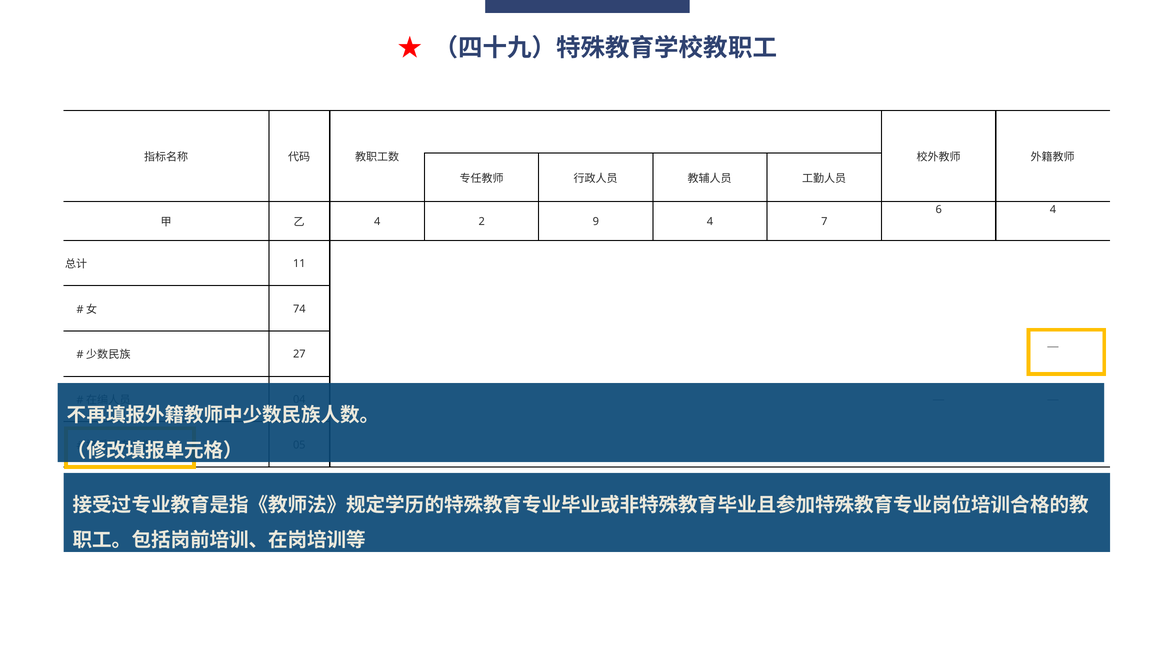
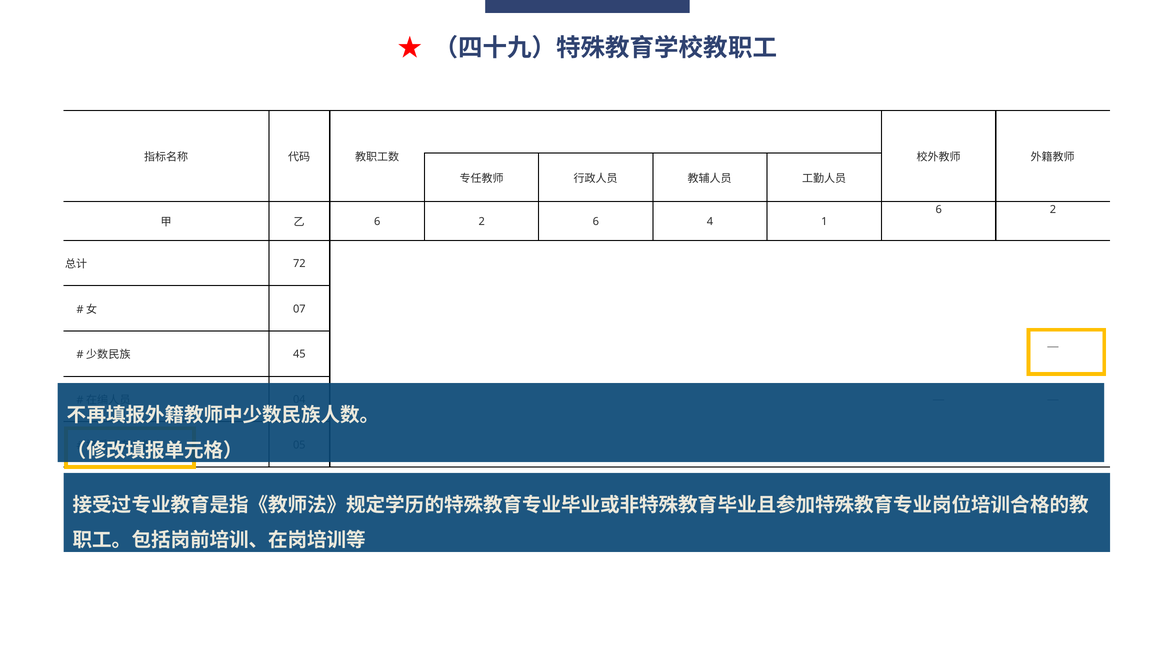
4: 4 -> 2 (1053, 210)
4: 4 -> 6 (377, 222)
2 9: 9 -> 6 (596, 222)
7: 7 -> 1 (824, 222)
11: 11 -> 72 (299, 264)
74: 74 -> 07 (299, 309)
27: 27 -> 45 (299, 354)
